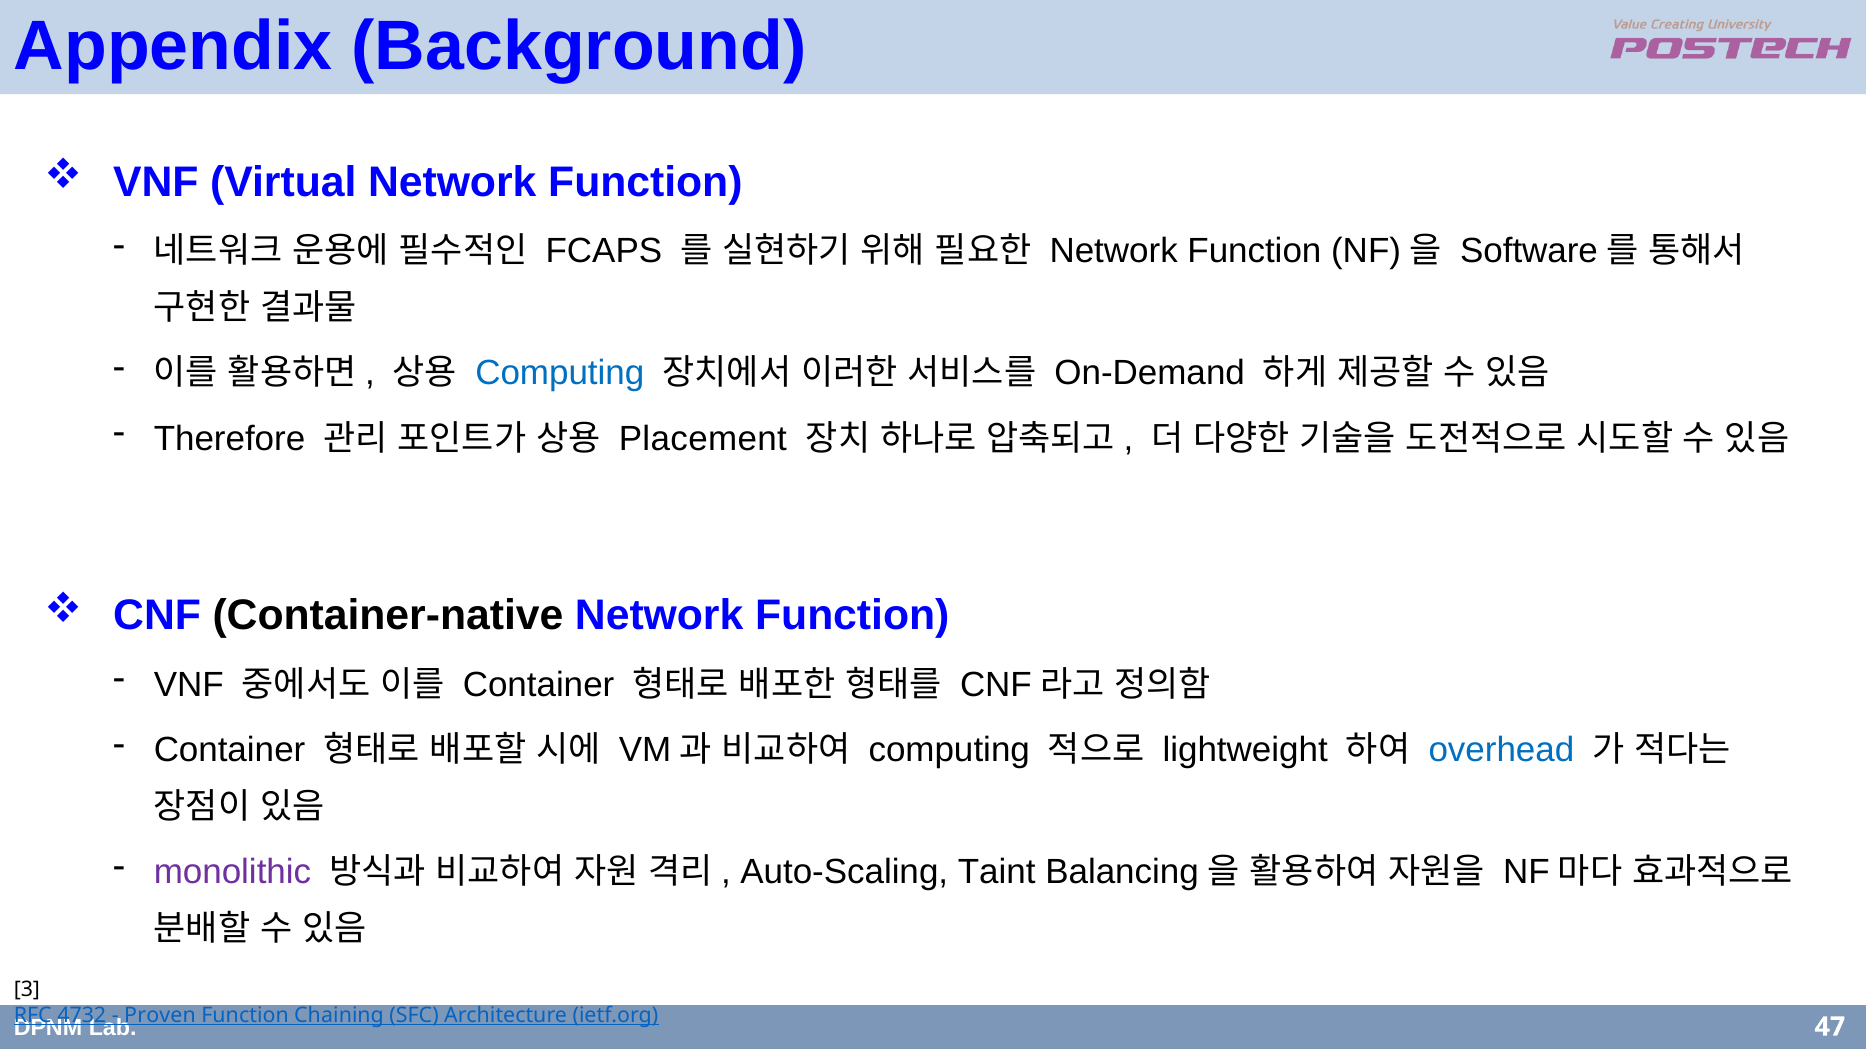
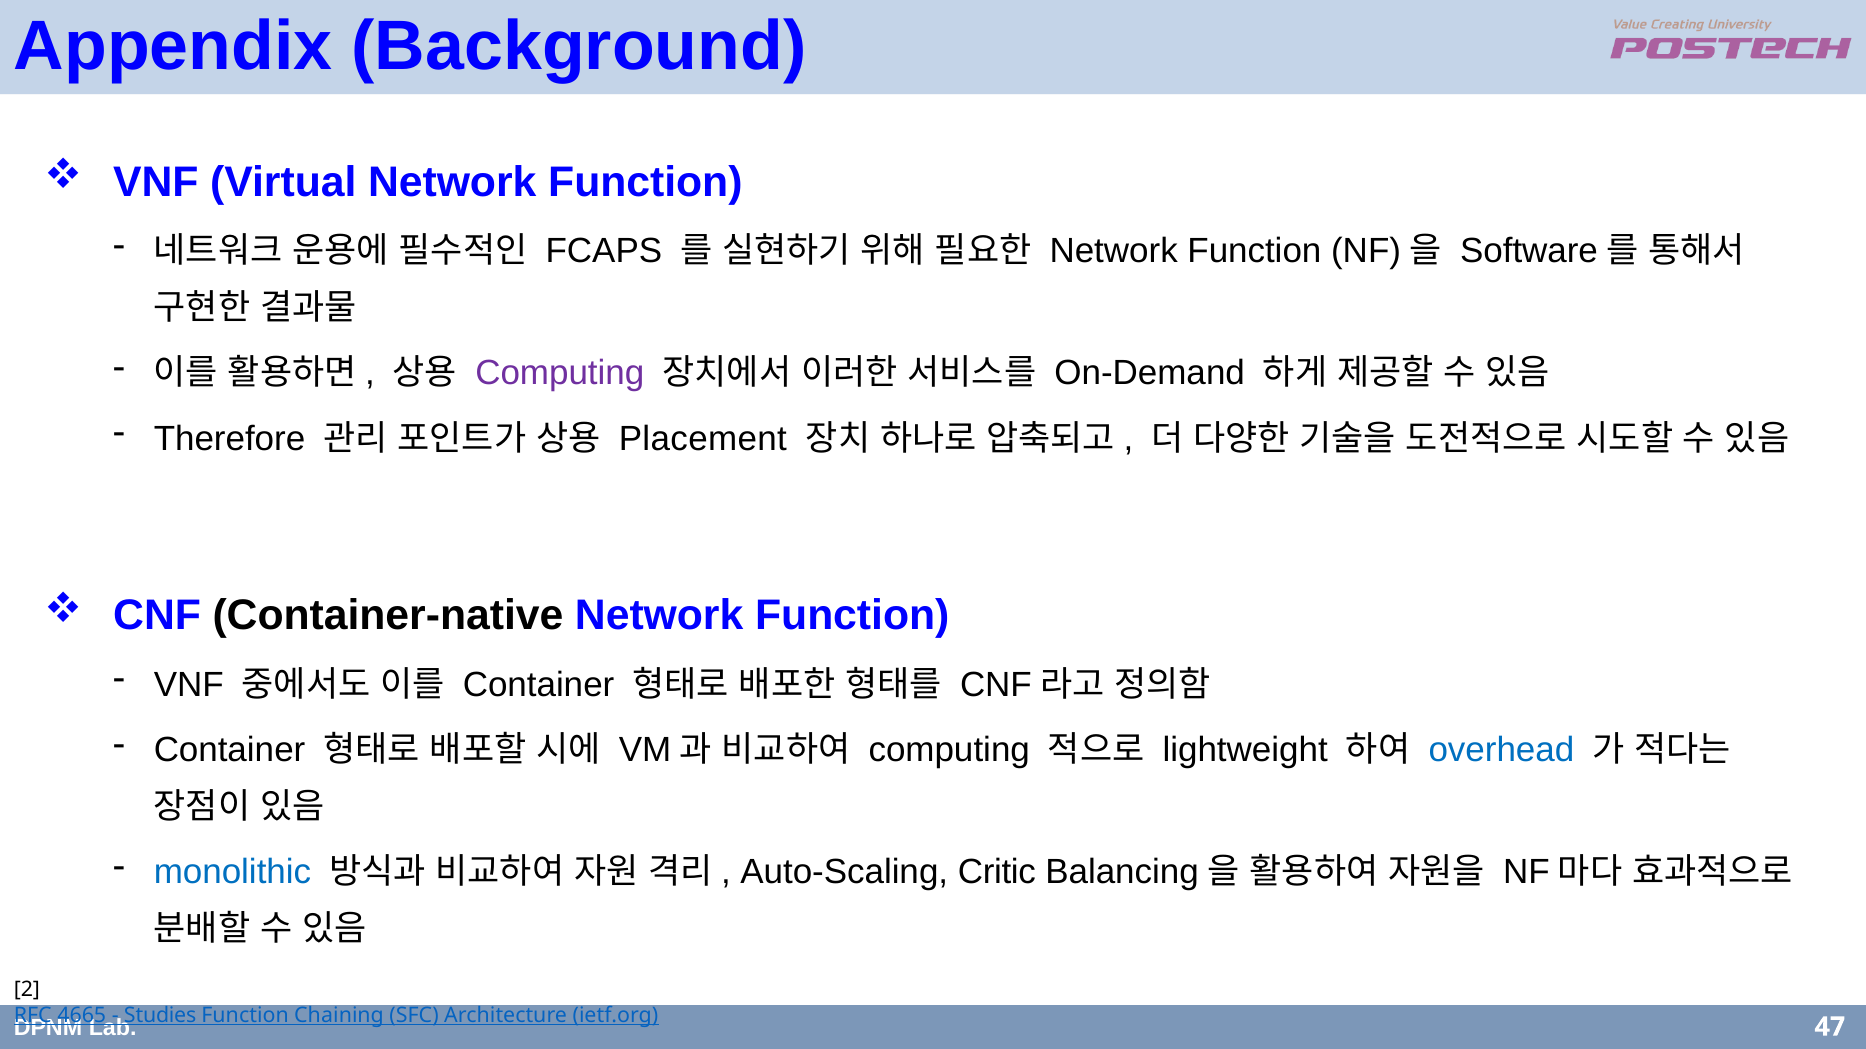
Computing colour: blue -> purple (560, 373)
monolithic colour: purple -> blue (232, 873)
Taint: Taint -> Critic (997, 873)
3: 3 -> 2 (27, 990)
4732: 4732 -> 4665 (82, 1016)
Proven: Proven -> Studies (160, 1016)
